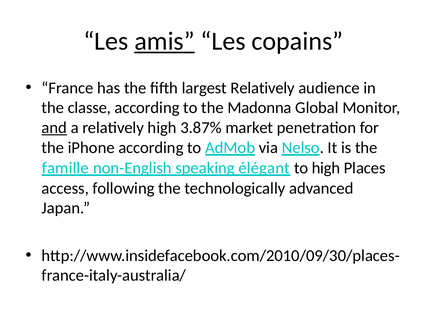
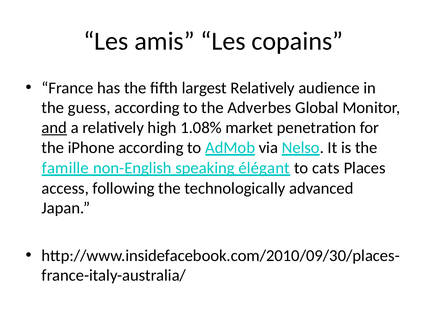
amis underline: present -> none (165, 41)
classe: classe -> guess (89, 108)
Madonna: Madonna -> Adverbes (259, 108)
3.87%: 3.87% -> 1.08% (201, 128)
to high: high -> cats (326, 168)
